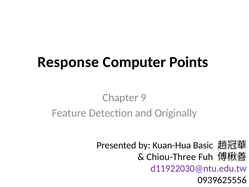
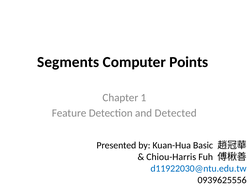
Response: Response -> Segments (68, 62)
Chapter 9: 9 -> 1 (144, 97)
Originally: Originally -> Detected (176, 113)
Chiou-Three: Chiou-Three -> Chiou-Harris (171, 157)
d11922030@ntu.edu.tw colour: purple -> blue (199, 168)
